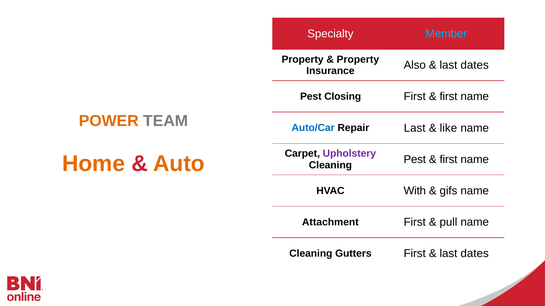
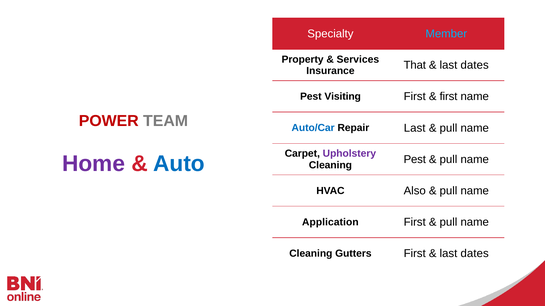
Property: Property -> Services (358, 60)
Also: Also -> That (415, 65)
Closing: Closing -> Visiting (343, 97)
POWER colour: orange -> red (109, 121)
like: like -> pull (448, 128)
Home colour: orange -> purple (94, 164)
Auto colour: orange -> blue (179, 164)
first: first -> pull (448, 160)
With: With -> Also (415, 191)
gifs: gifs -> pull (448, 191)
Attachment: Attachment -> Application (330, 222)
